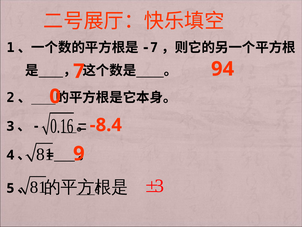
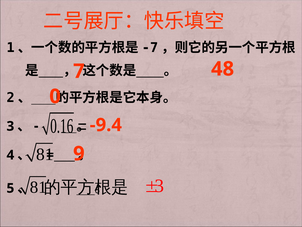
94: 94 -> 48 (223, 69)
-8.4: -8.4 -> -9.4 (106, 125)
